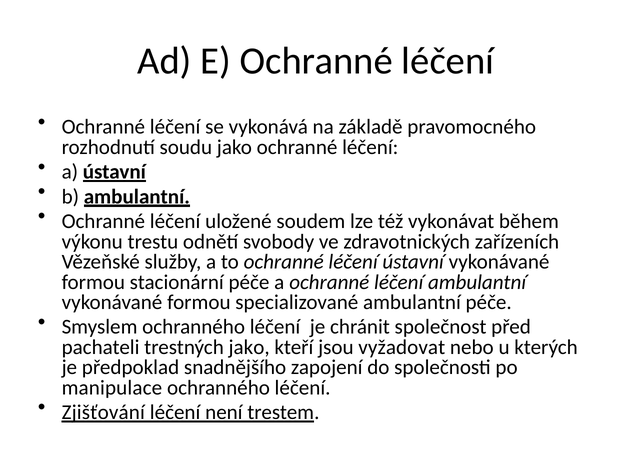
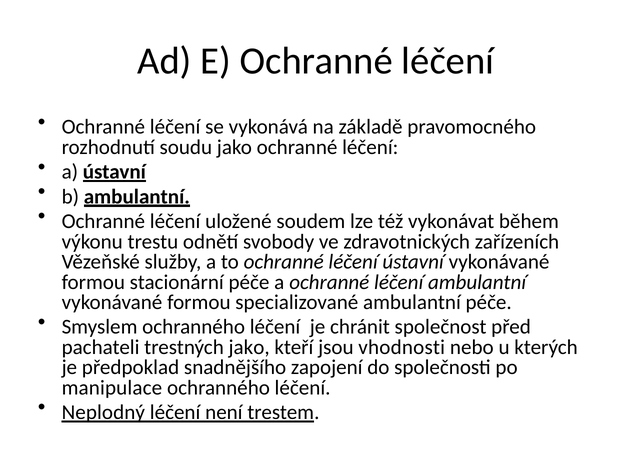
vyžadovat: vyžadovat -> vhodnosti (402, 347)
Zjišťování: Zjišťování -> Neplodný (103, 412)
